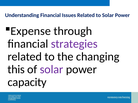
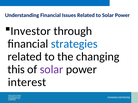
Expense: Expense -> Investor (31, 31)
strategies colour: purple -> blue (74, 44)
capacity: capacity -> interest (27, 83)
